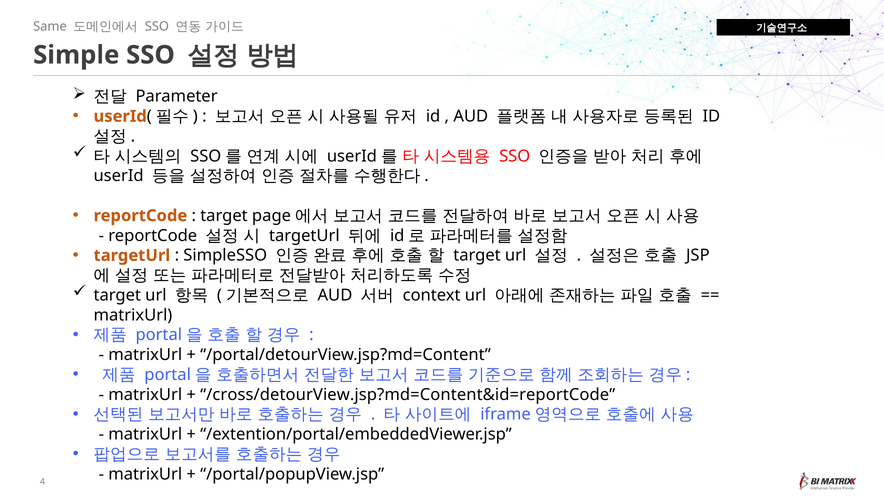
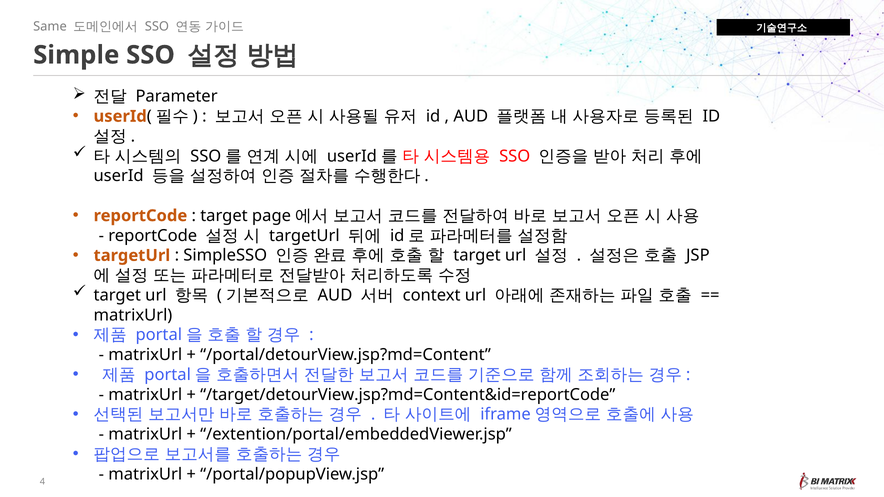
/cross/detourView.jsp?md=Content&id=reportCode: /cross/detourView.jsp?md=Content&id=reportCode -> /target/detourView.jsp?md=Content&id=reportCode (408, 395)
